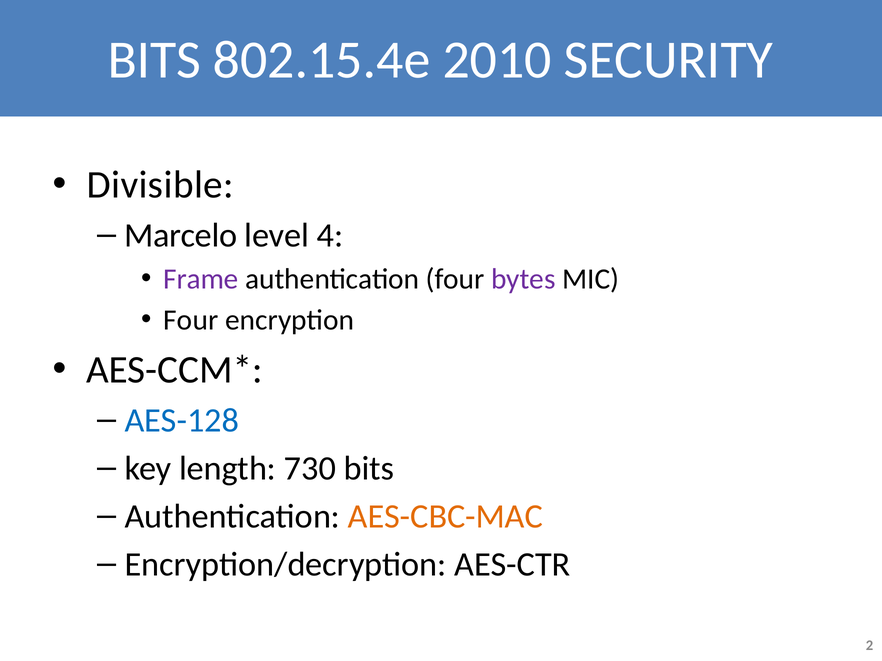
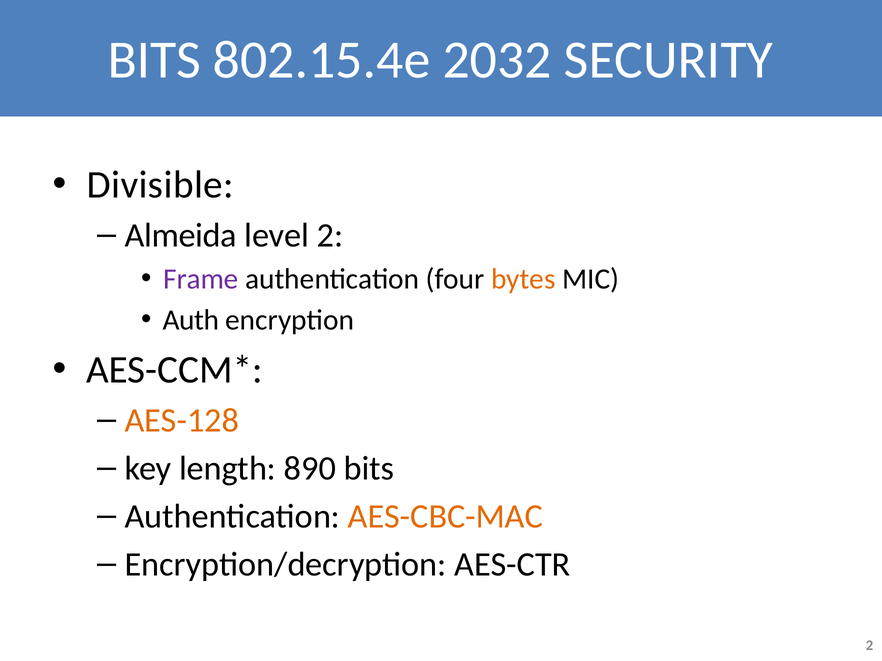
2010: 2010 -> 2032 (497, 60)
Marcelo: Marcelo -> Almeida (181, 236)
level 4: 4 -> 2 (330, 236)
bytes colour: purple -> orange (523, 279)
Four: Four -> Auth (191, 321)
AES-128 colour: blue -> orange (182, 421)
730: 730 -> 890 (310, 469)
